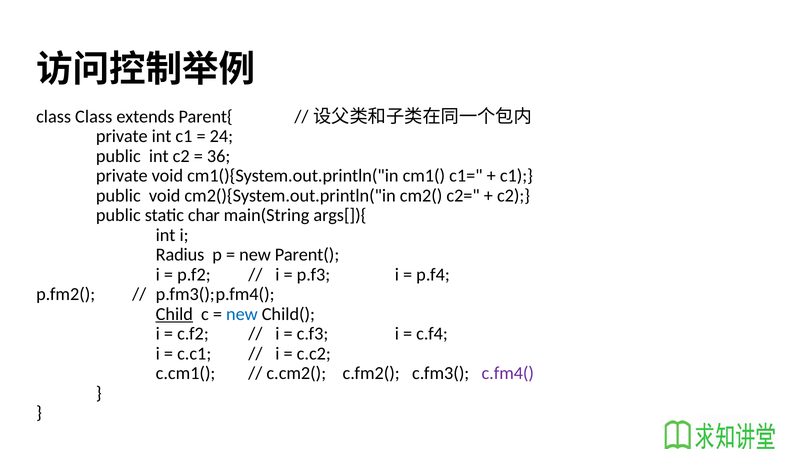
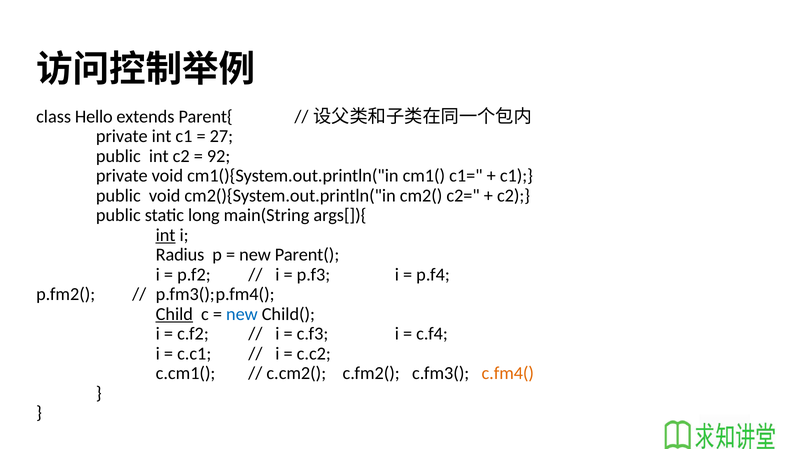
class Class: Class -> Hello (94, 116)
24: 24 -> 27 (221, 136)
36: 36 -> 92 (219, 156)
char: char -> long (204, 215)
int underline: none -> present (166, 235)
c.fm4( colour: purple -> orange (508, 373)
